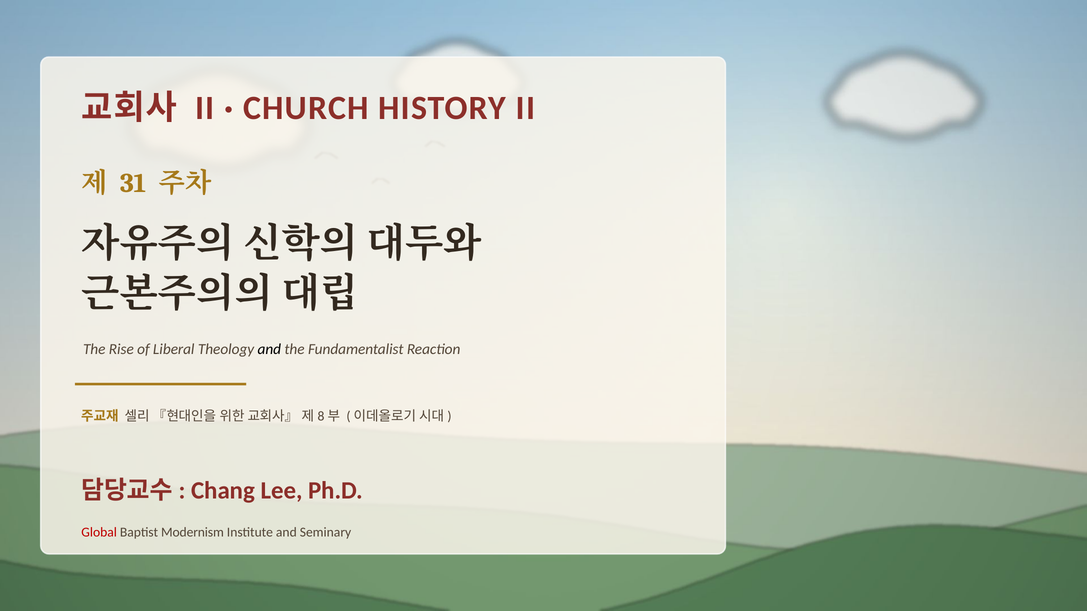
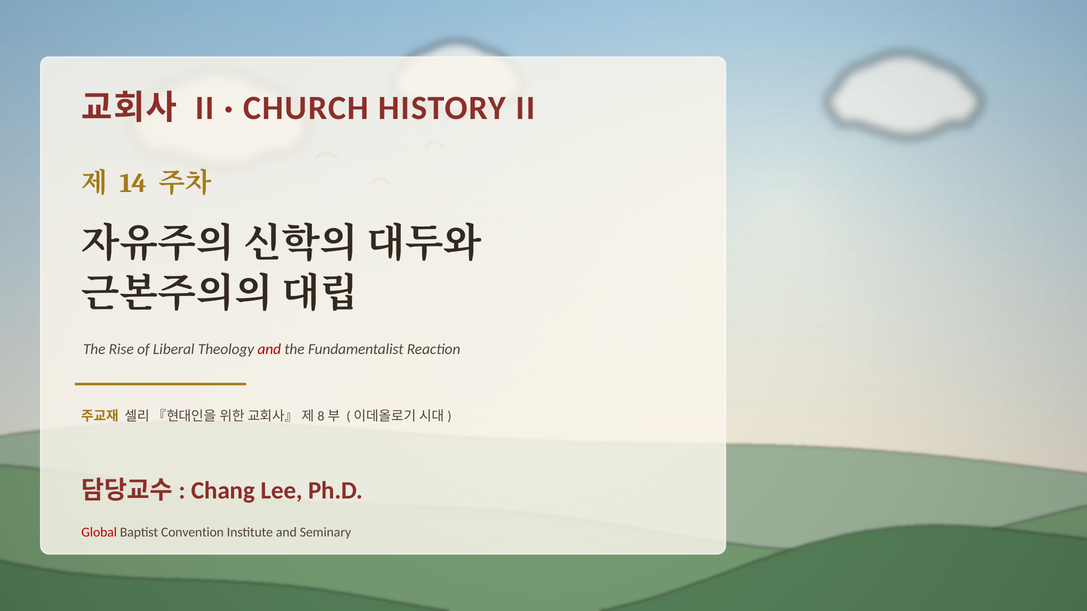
31: 31 -> 14 (133, 183)
and colour: black -> red (269, 350)
Modernism: Modernism -> Convention (192, 533)
